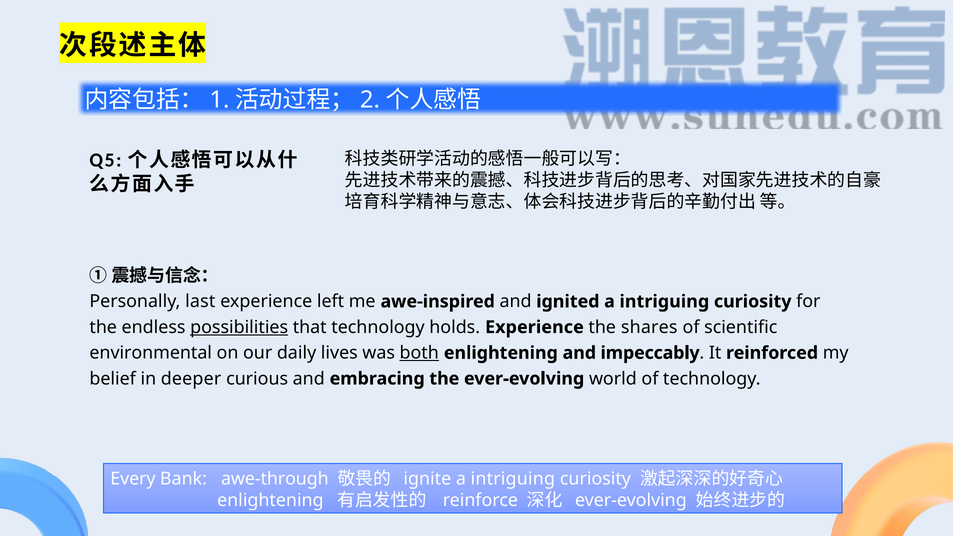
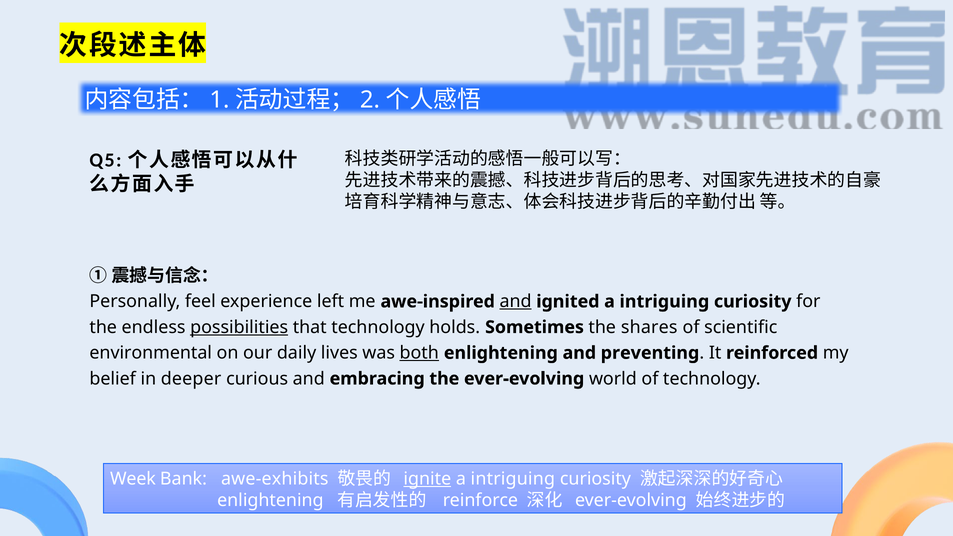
last: last -> feel (200, 302)
and underline: none -> present (516, 302)
holds Experience: Experience -> Sometimes (534, 327)
impeccably: impeccably -> preventing (650, 353)
Every: Every -> Week (133, 479)
awe-through: awe-through -> awe-exhibits (275, 479)
ignite underline: none -> present (427, 479)
